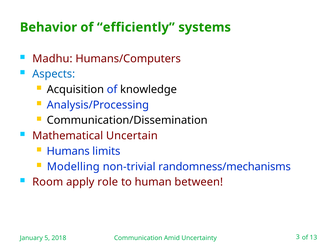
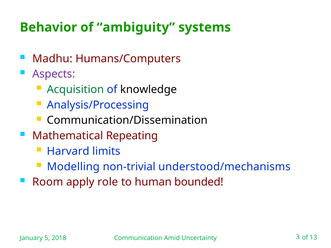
efficiently: efficiently -> ambiguity (136, 27)
Aspects colour: blue -> purple (54, 74)
Acquisition colour: black -> green (75, 90)
Uncertain: Uncertain -> Repeating (132, 136)
Humans: Humans -> Harvard (68, 151)
randomness/mechanisms: randomness/mechanisms -> understood/mechanisms (224, 167)
between: between -> bounded (199, 182)
